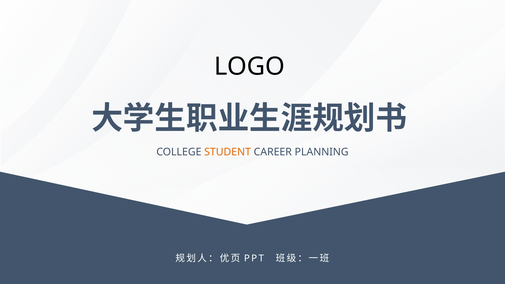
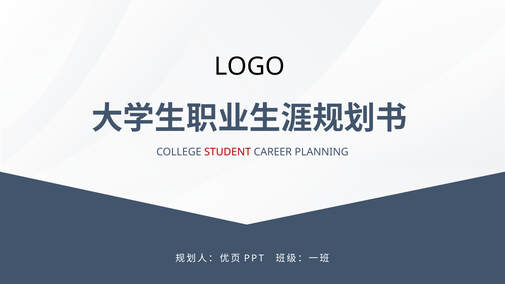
STUDENT colour: orange -> red (228, 152)
